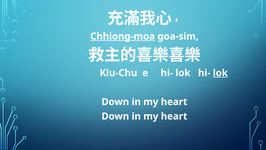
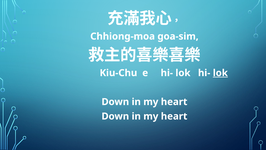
Chhiong-moa underline: present -> none (123, 36)
